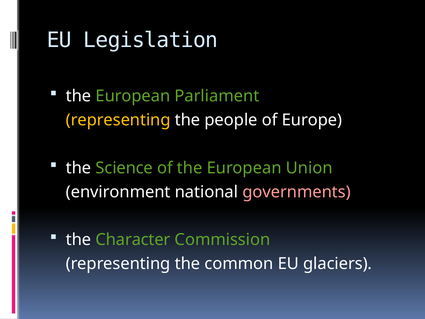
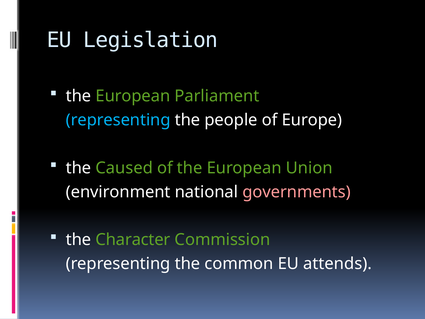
representing colour: yellow -> light blue (118, 120)
Science: Science -> Caused (124, 168)
glaciers: glaciers -> attends (338, 264)
